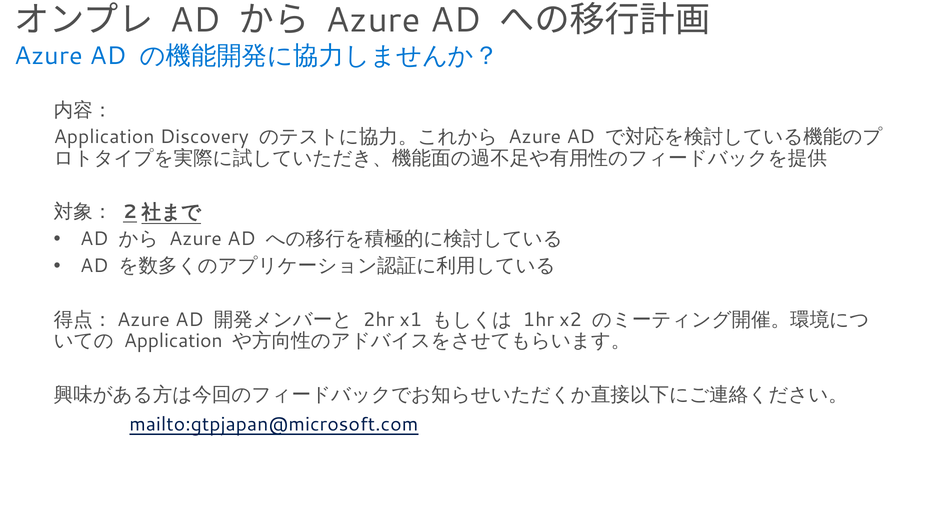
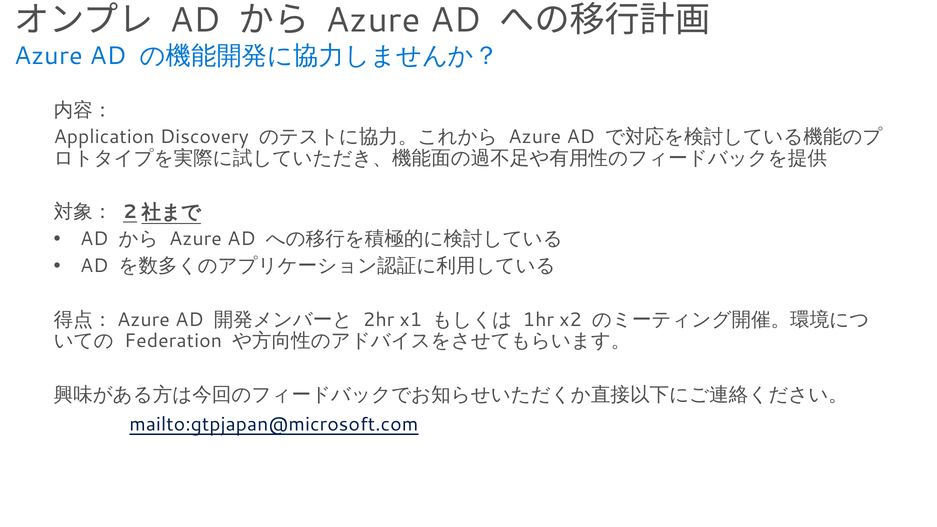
Application: Application -> Federation (173, 341)
